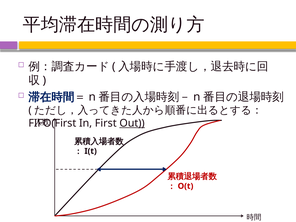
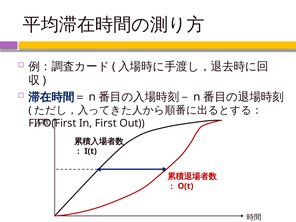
Out underline: present -> none (132, 123)
